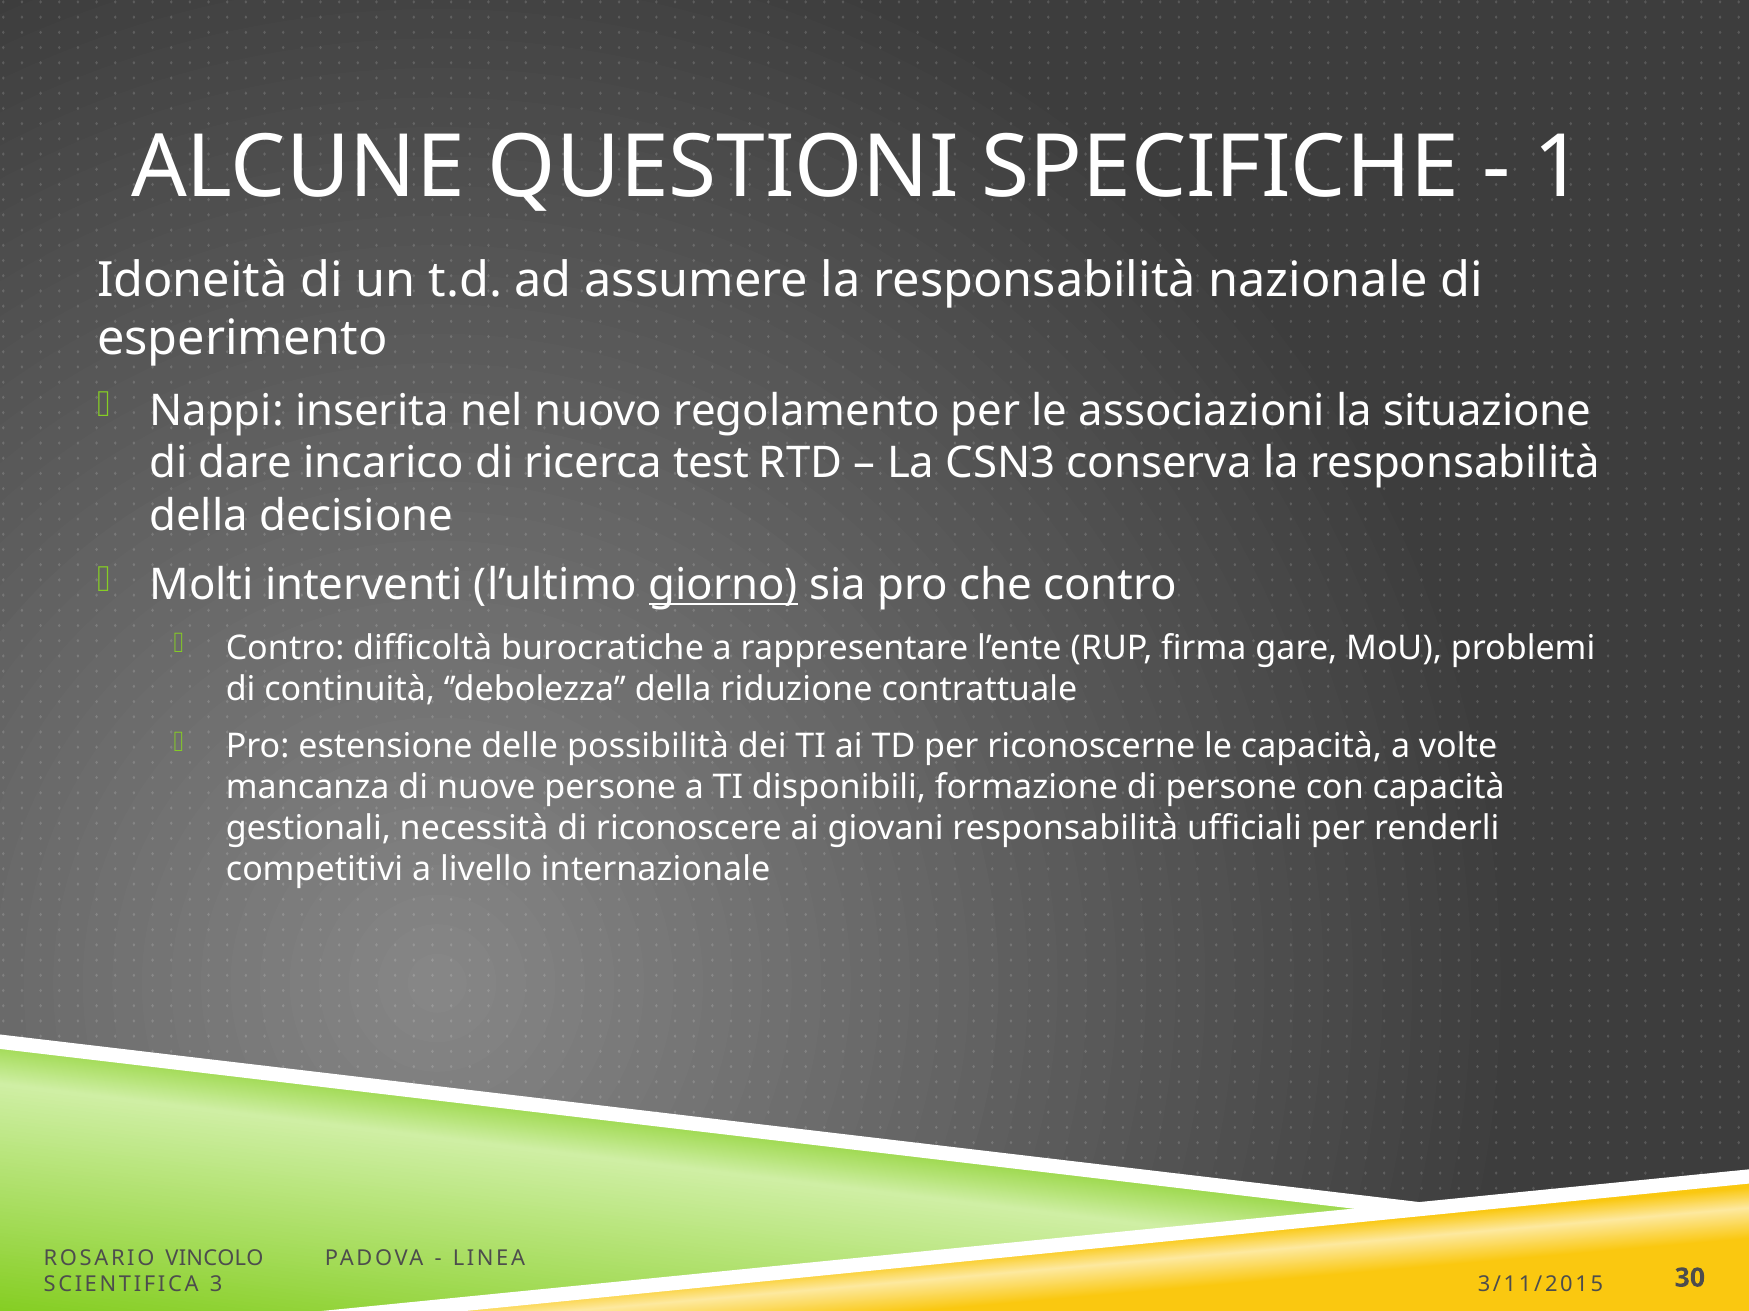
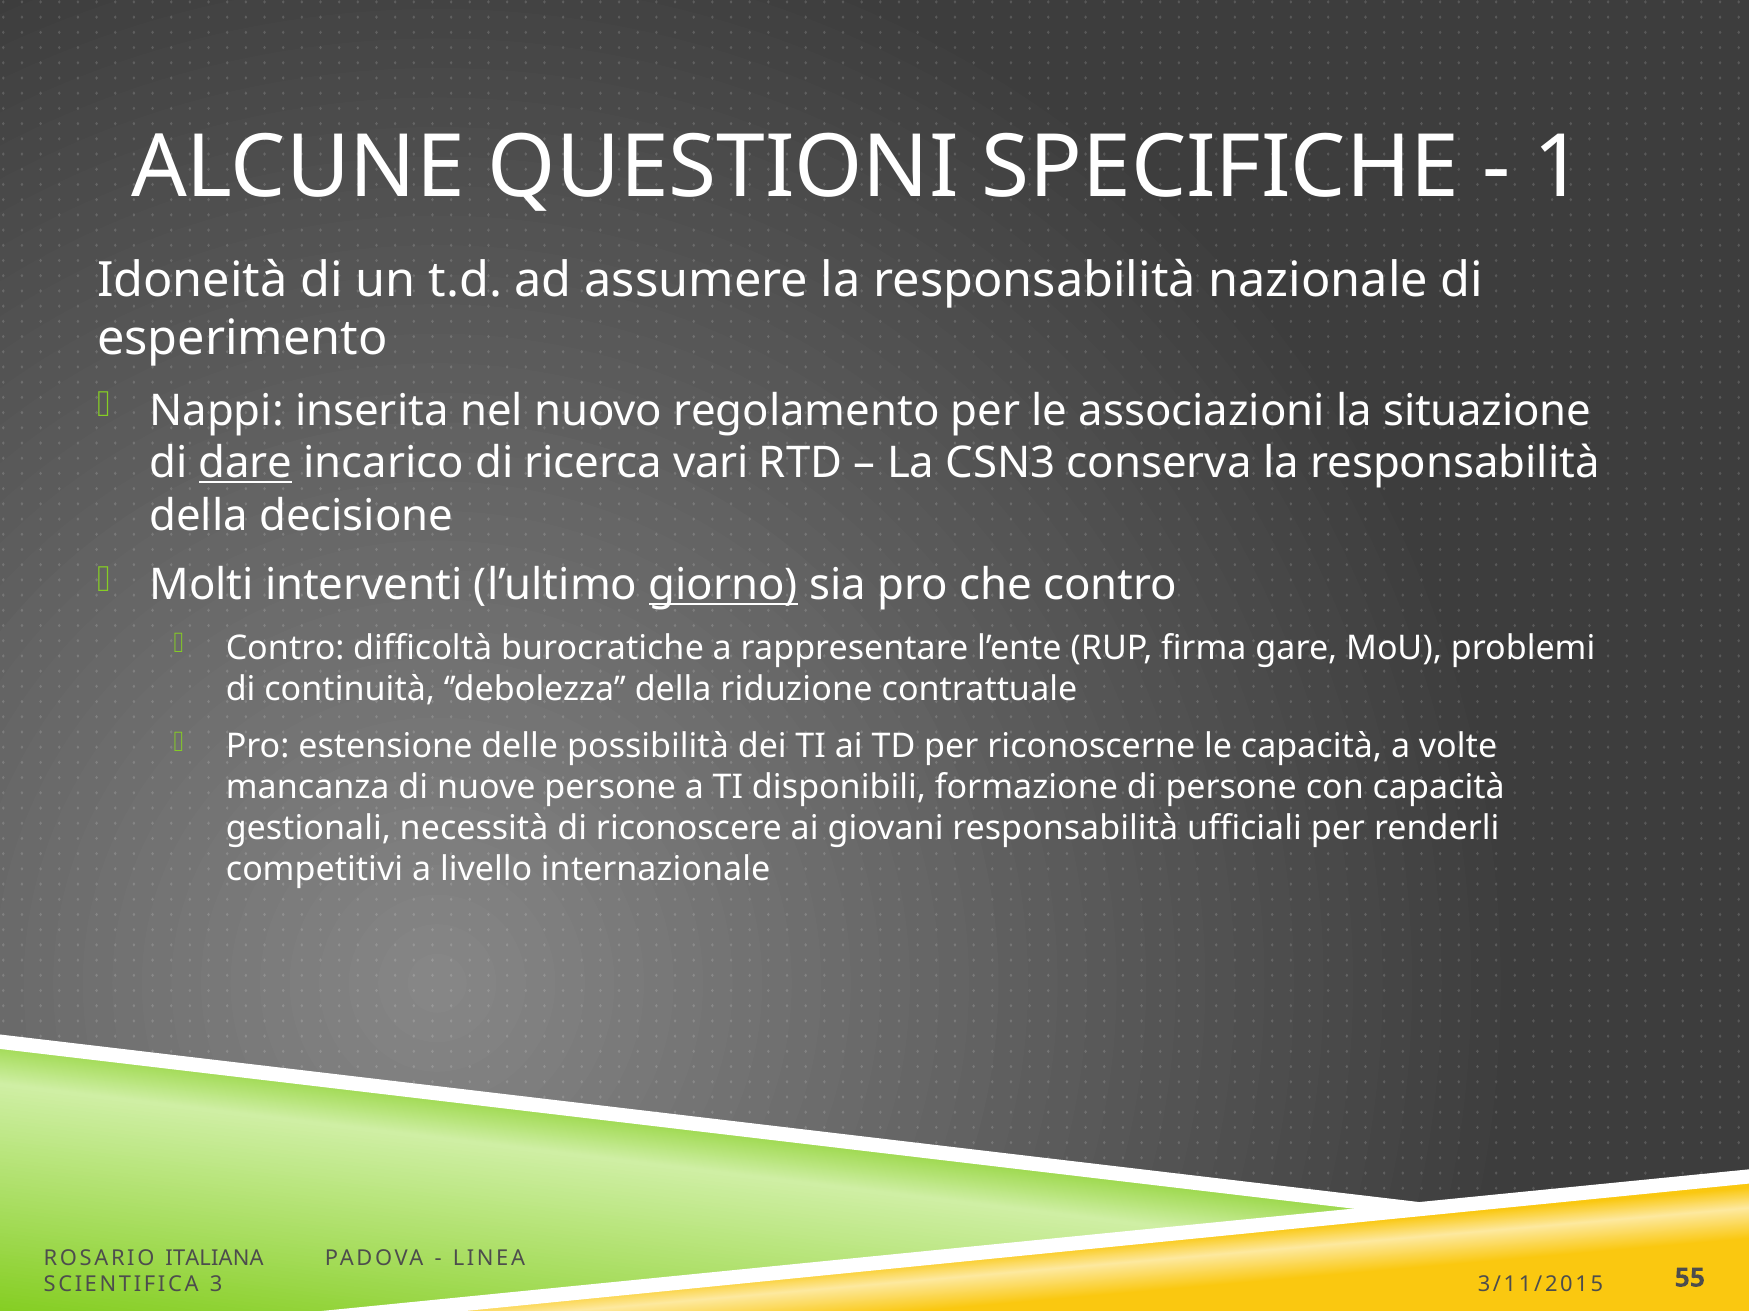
dare underline: none -> present (246, 464)
test: test -> vari (711, 464)
VINCOLO: VINCOLO -> ITALIANA (215, 1259)
30: 30 -> 55 (1690, 1279)
